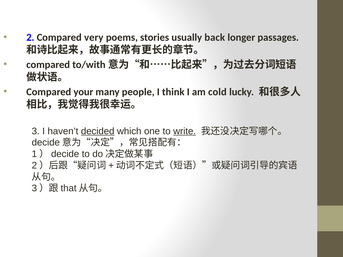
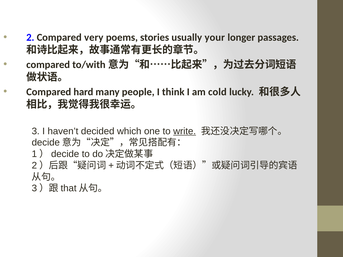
back: back -> your (215, 37)
your: your -> hard (83, 92)
decided underline: present -> none (98, 131)
